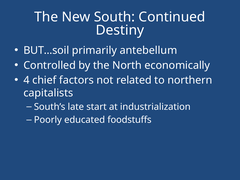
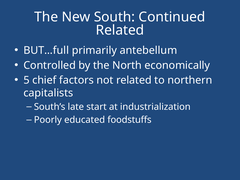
Destiny: Destiny -> Related (120, 30)
BUT…soil: BUT…soil -> BUT…full (46, 50)
4: 4 -> 5 (26, 80)
